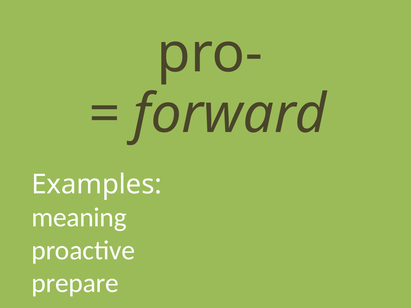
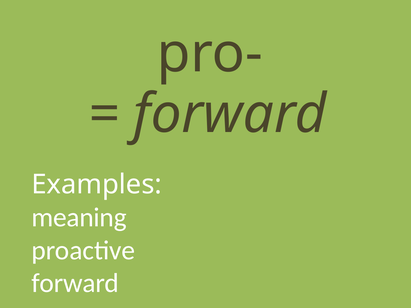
prepare: prepare -> forward (75, 283)
